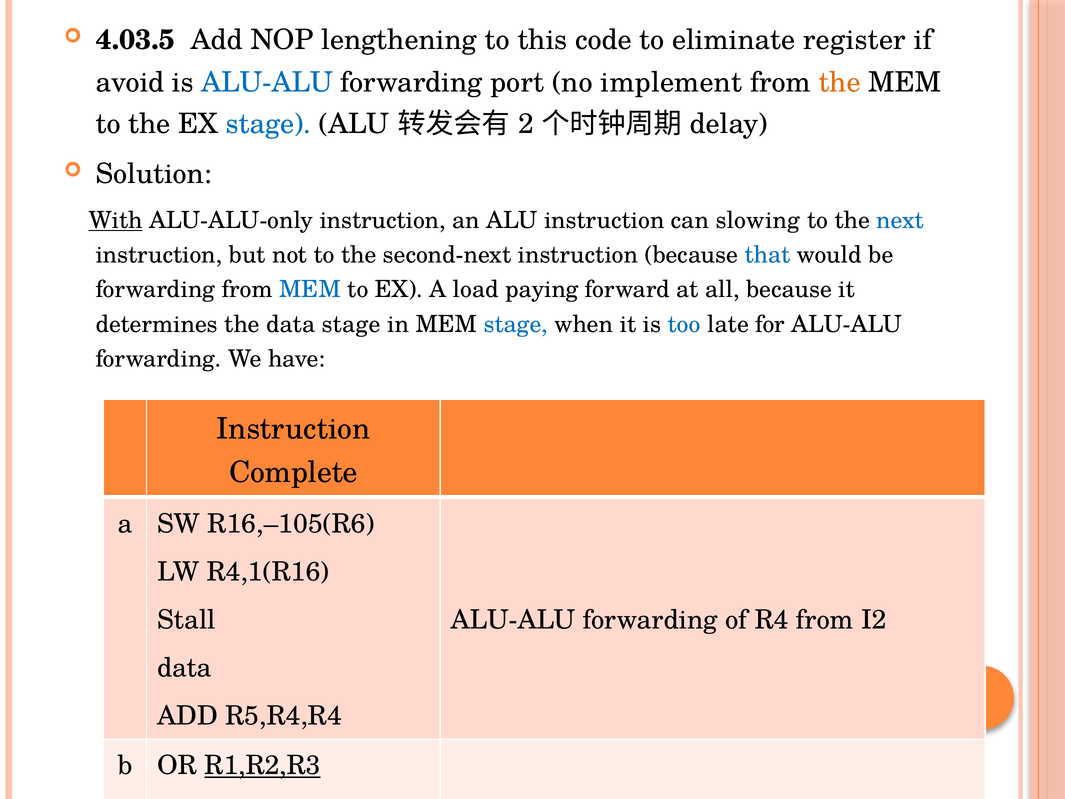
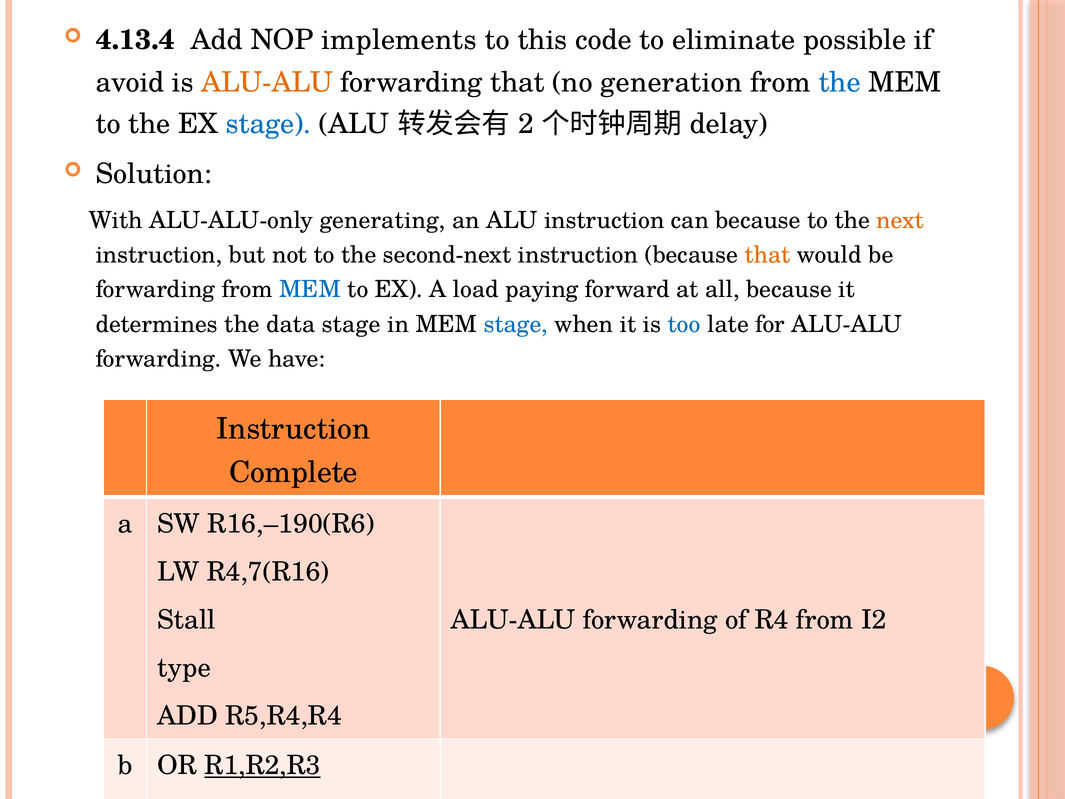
4.03.5: 4.03.5 -> 4.13.4 (135, 40)
lengthening: lengthening -> implements (399, 40)
register: register -> possible (855, 40)
ALU-ALU colour: blue -> orange (267, 82)
forwarding port: port -> that (517, 82)
implement: implement -> generation (671, 82)
the colour: orange -> blue (840, 82)
With underline: present -> none (116, 220)
ALU-ALU-only instruction: instruction -> generating (383, 220)
can slowing: slowing -> because (758, 220)
next colour: blue -> orange (900, 220)
that colour: blue -> orange (768, 255)
R16,–105(R6: R16,–105(R6 -> R16,–190(R6 (291, 524)
R4,1(R16: R4,1(R16 -> R4,7(R16 (268, 572)
data: data -> type (184, 668)
